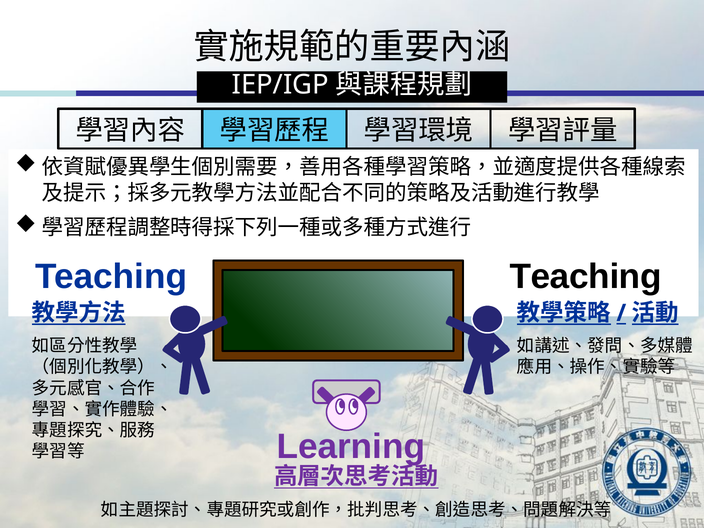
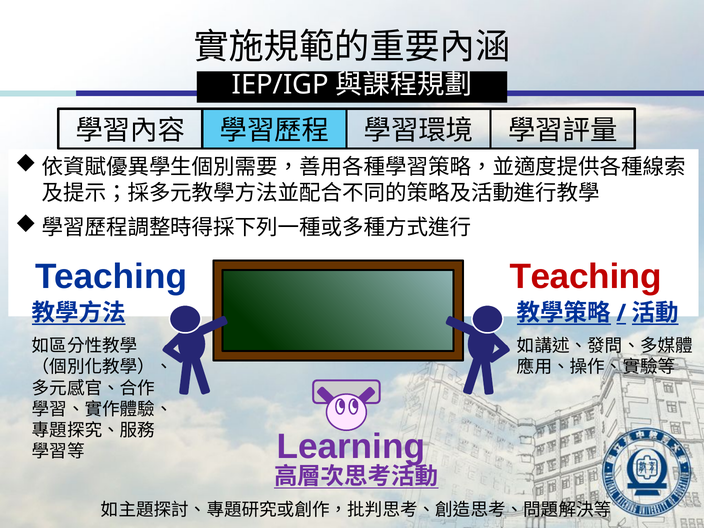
Teaching colour: black -> red (586, 277)
